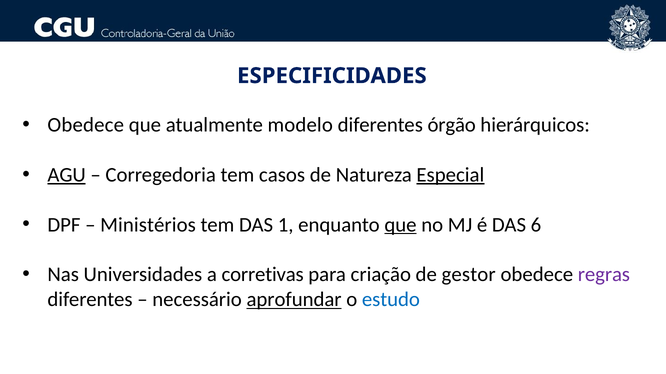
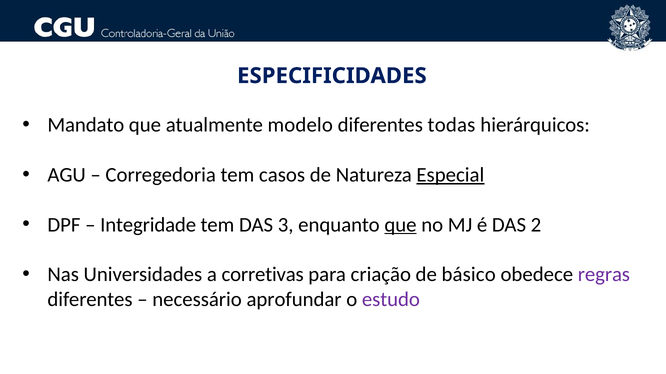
Obedece: Obedece -> Mandato (86, 125)
órgão: órgão -> todas (451, 125)
AGU underline: present -> none (67, 175)
Ministérios: Ministérios -> Integridade (148, 225)
1: 1 -> 3 (286, 225)
6: 6 -> 2 (536, 225)
gestor: gestor -> básico (469, 275)
aprofundar underline: present -> none (294, 300)
estudo colour: blue -> purple (391, 300)
